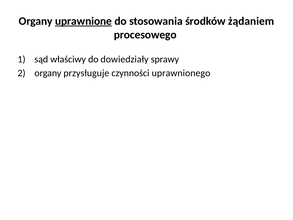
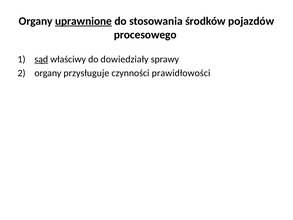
żądaniem: żądaniem -> pojazdów (251, 21)
sąd underline: none -> present (41, 59)
uprawnionego: uprawnionego -> prawidłowości (181, 73)
